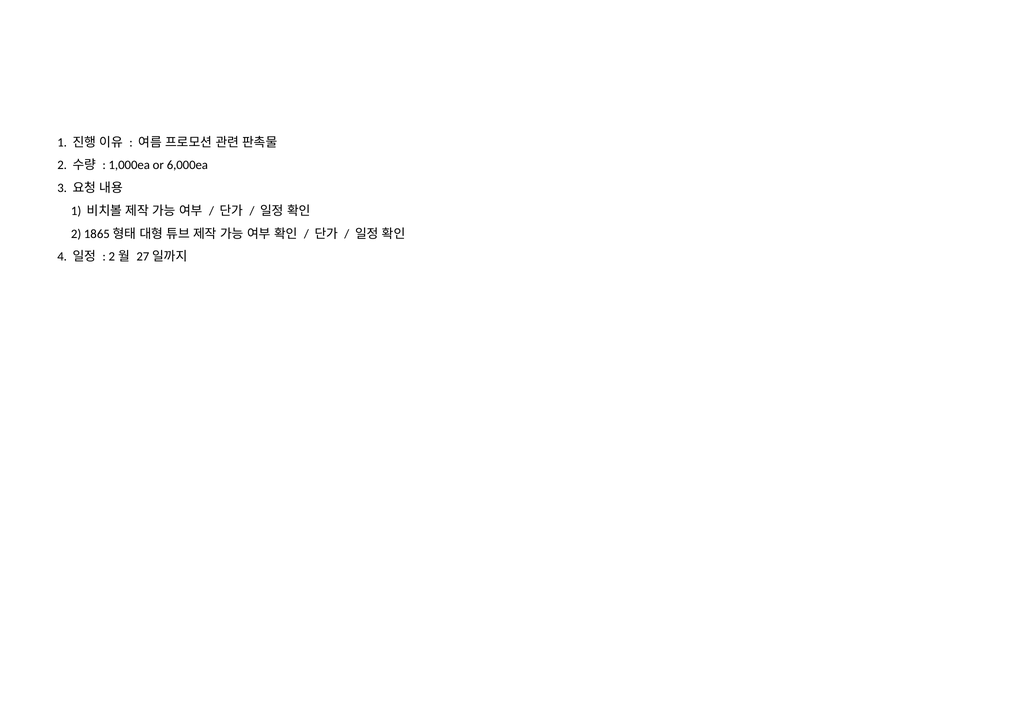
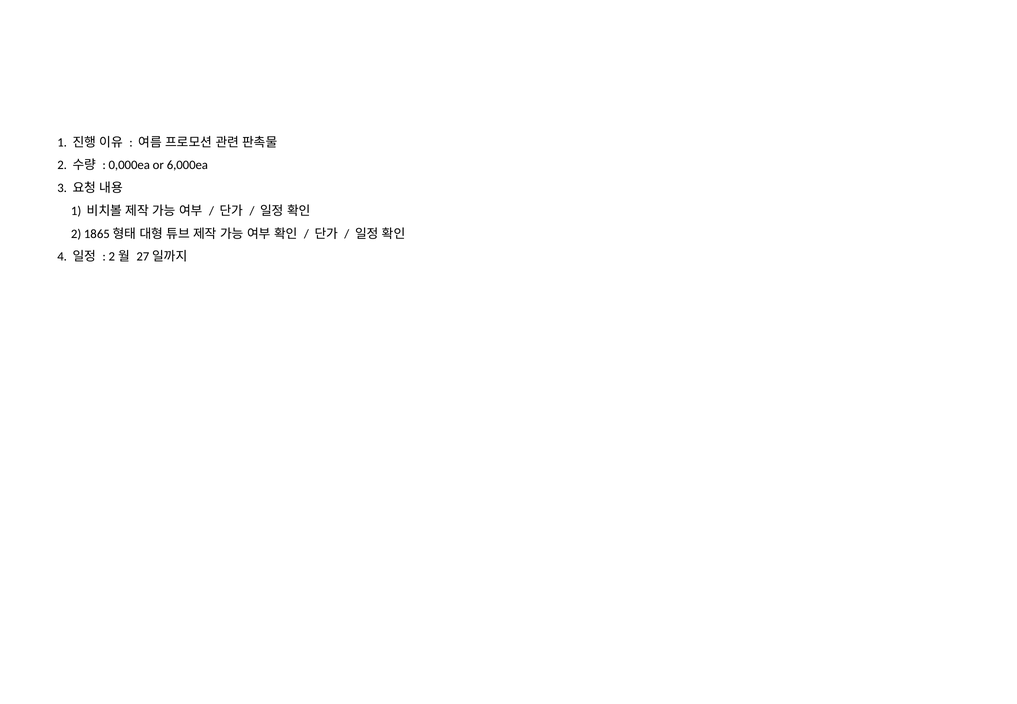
1,000ea: 1,000ea -> 0,000ea (129, 165)
